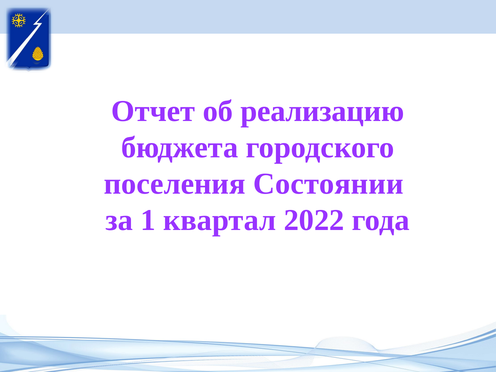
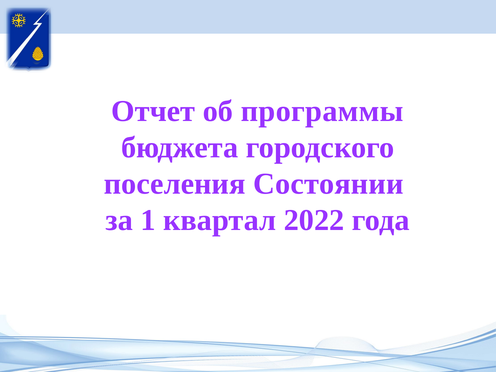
реализацию: реализацию -> программы (322, 111)
